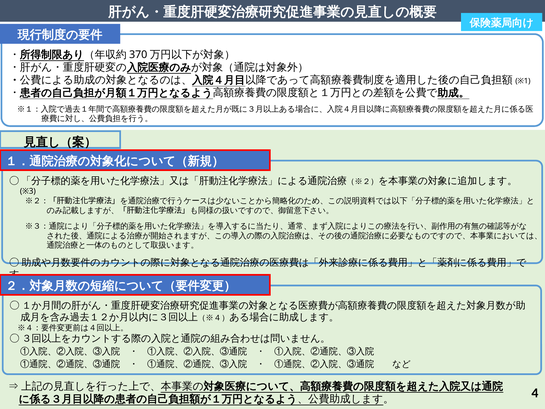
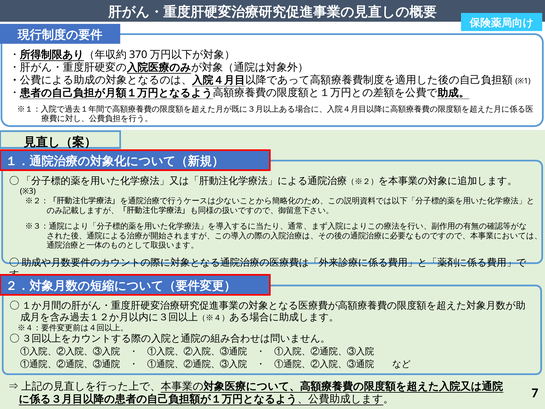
4: 4 -> 7 (535, 393)
